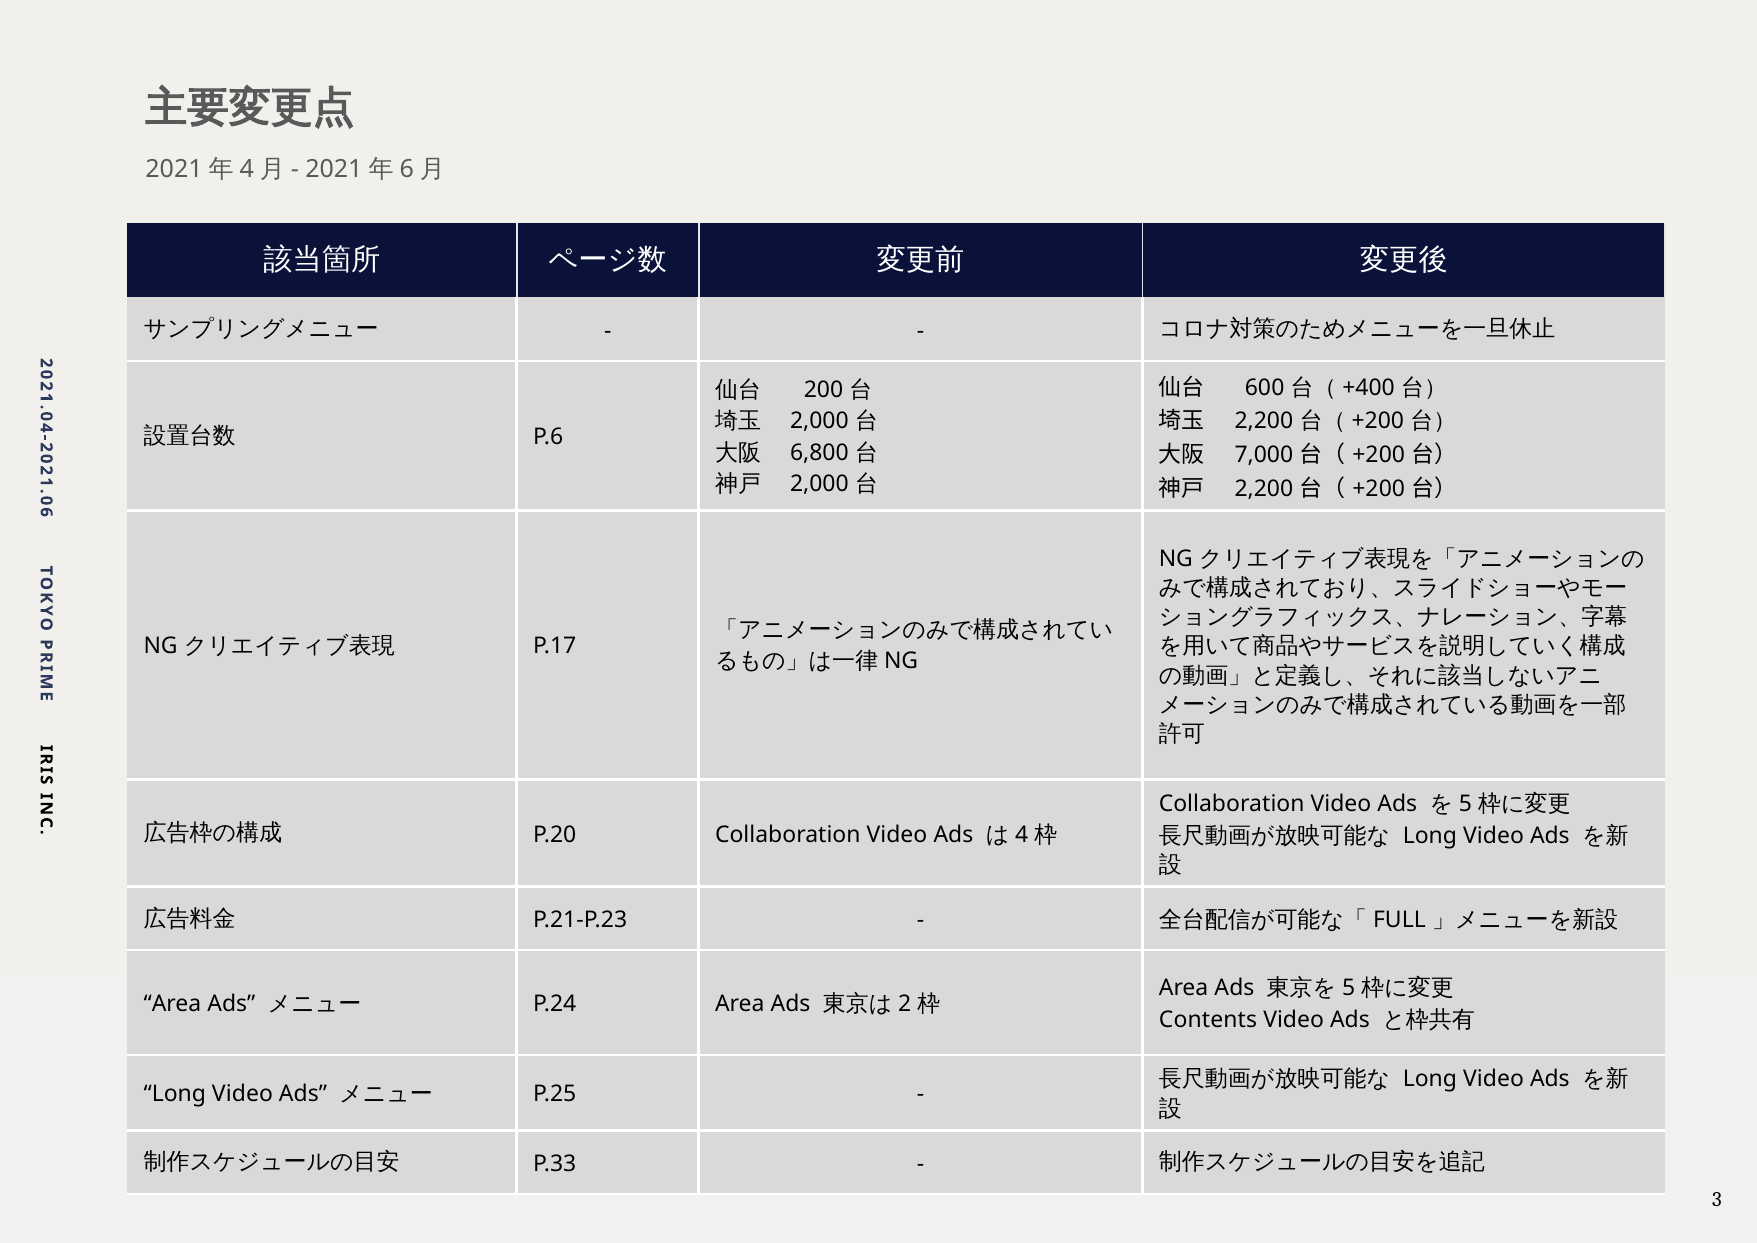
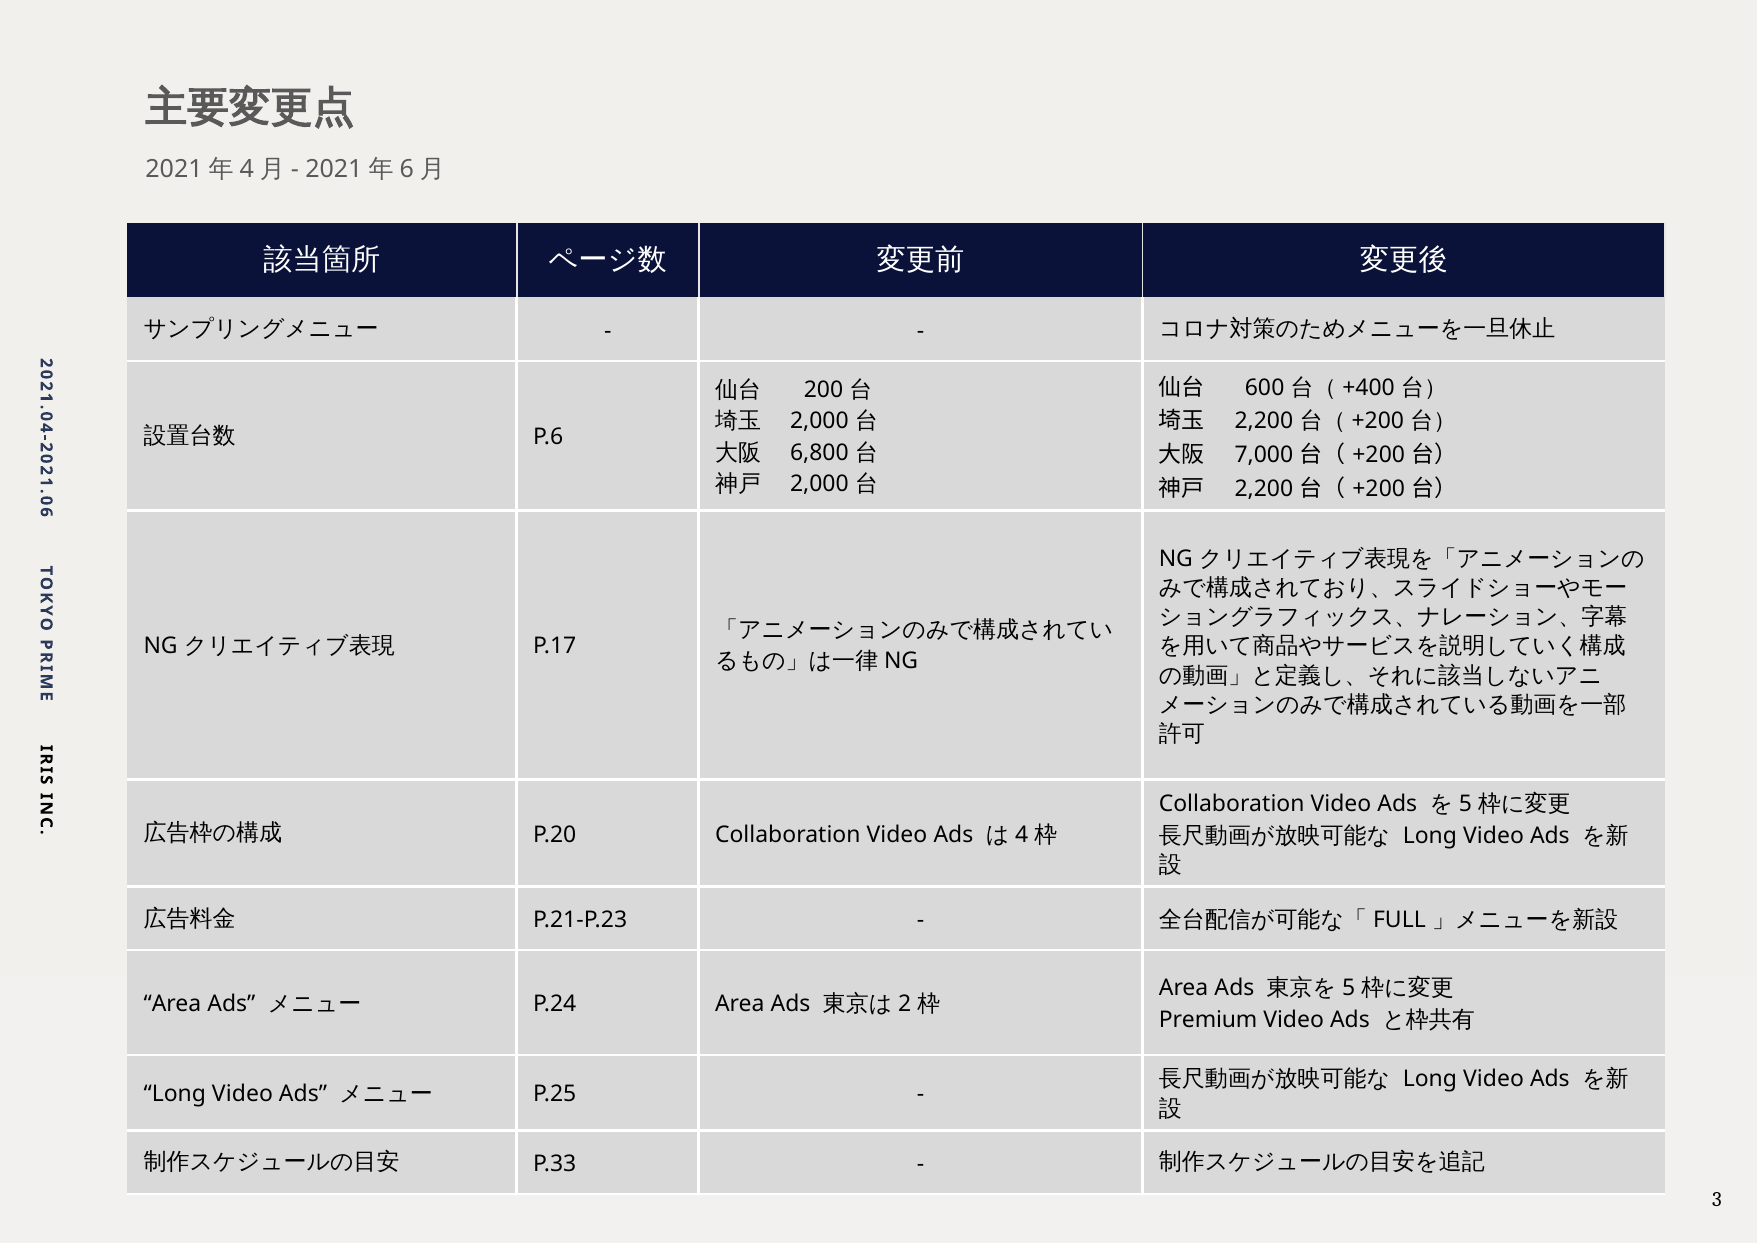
Contents: Contents -> Premium (1208, 1019)
